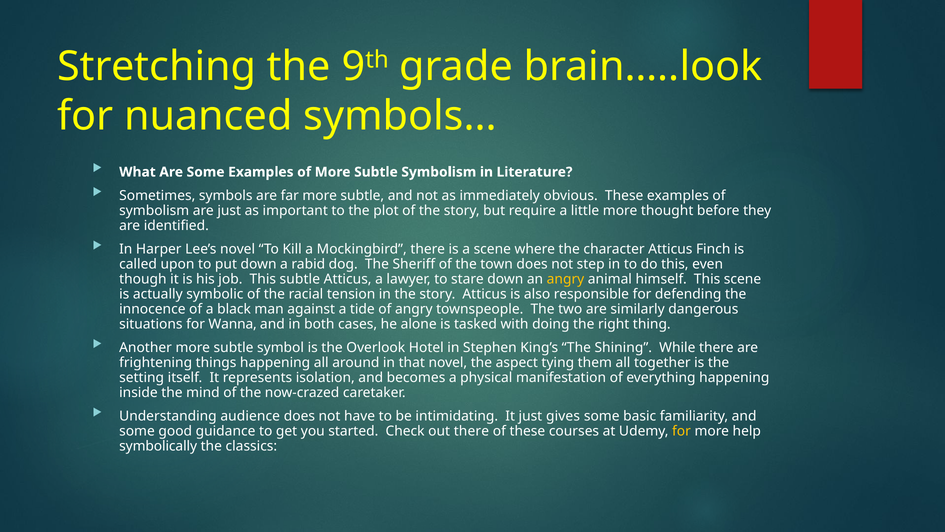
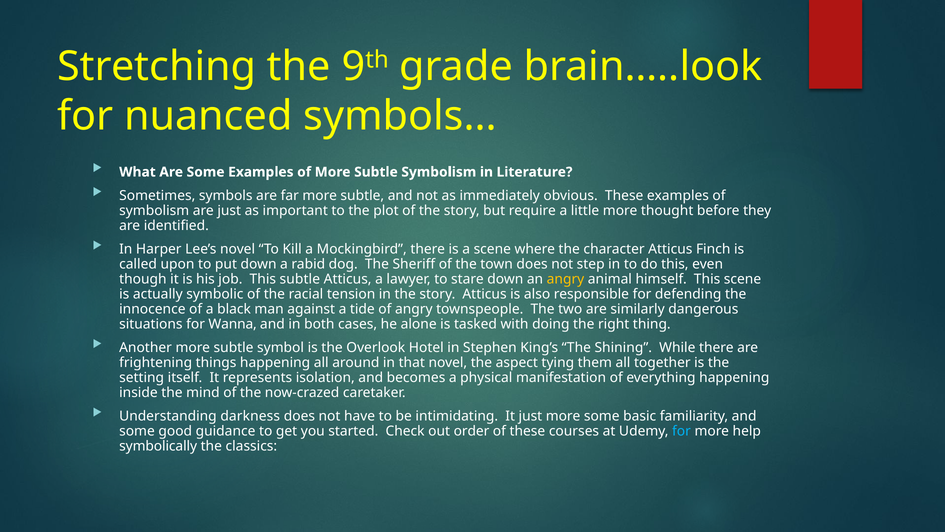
audience: audience -> darkness (250, 416)
just gives: gives -> more (563, 416)
out there: there -> order (472, 431)
for colour: yellow -> light blue (681, 431)
